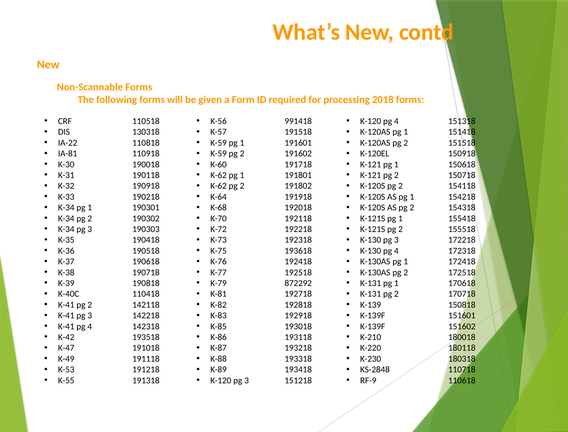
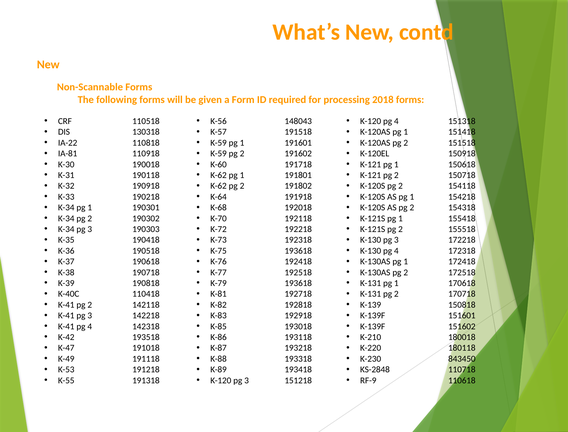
991418: 991418 -> 148043 (298, 121)
K-79 872292: 872292 -> 193618 (298, 284)
180318: 180318 -> 843450 (462, 359)
